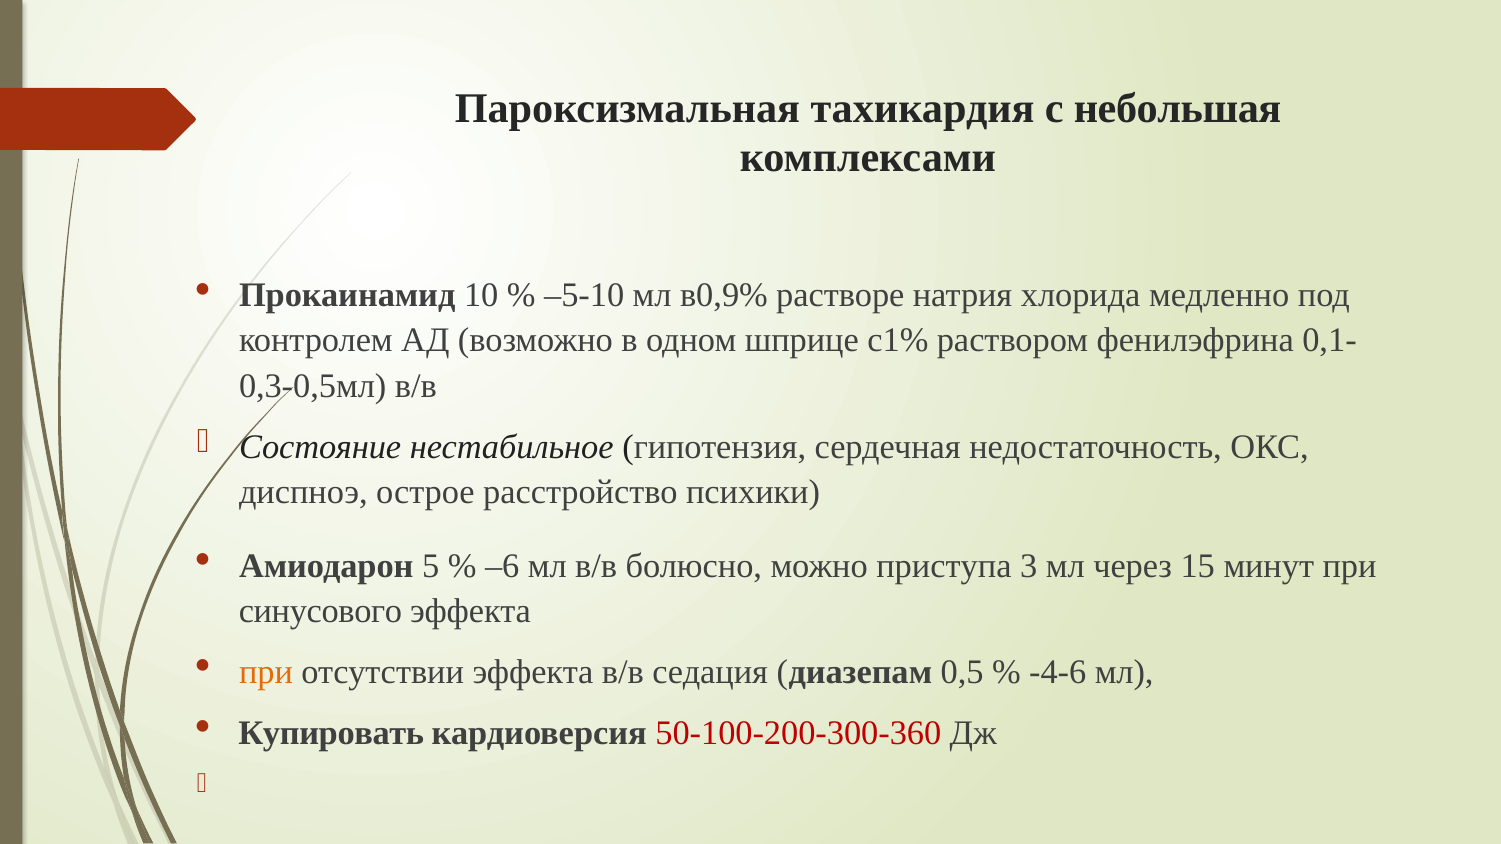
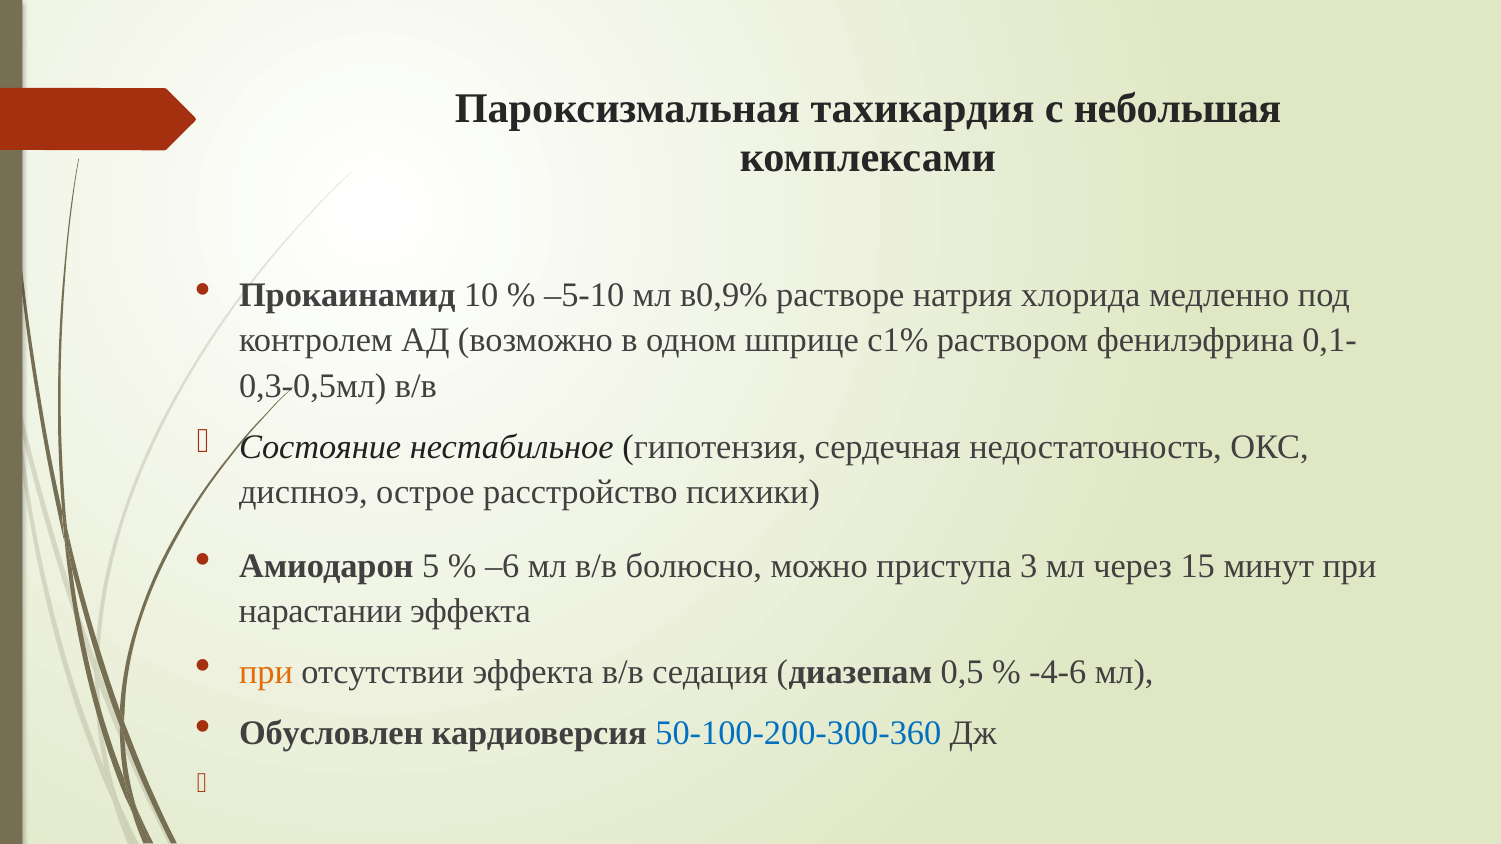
синусового: синусового -> нарастании (320, 611)
Купировать: Купировать -> Обусловлен (331, 733)
50-100-200-300-360 colour: red -> blue (798, 733)
